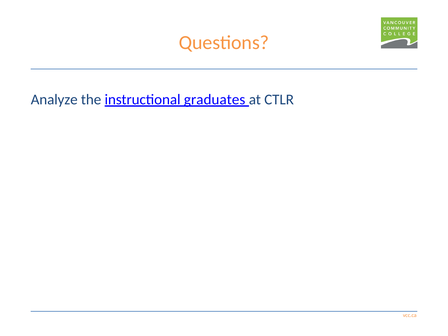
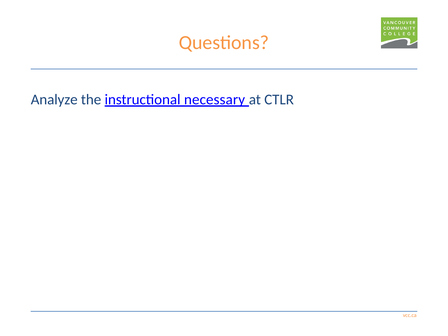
graduates: graduates -> necessary (215, 100)
